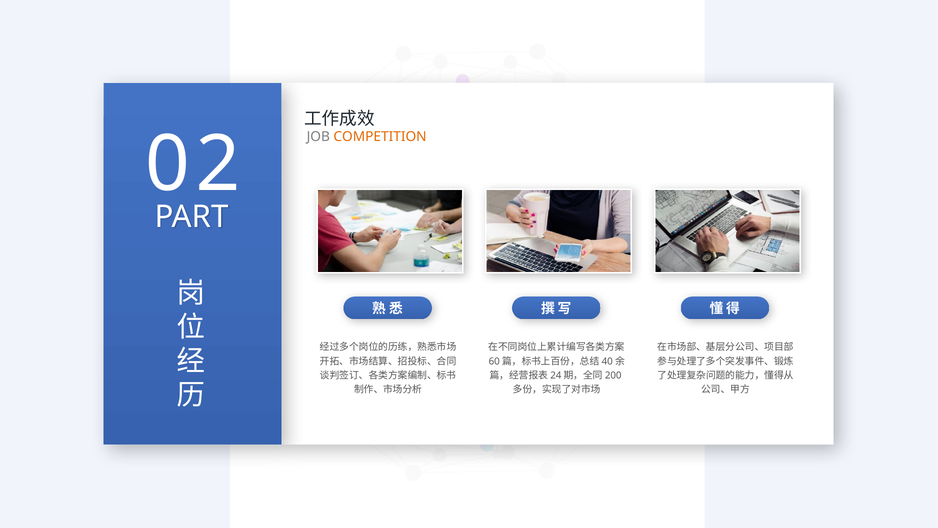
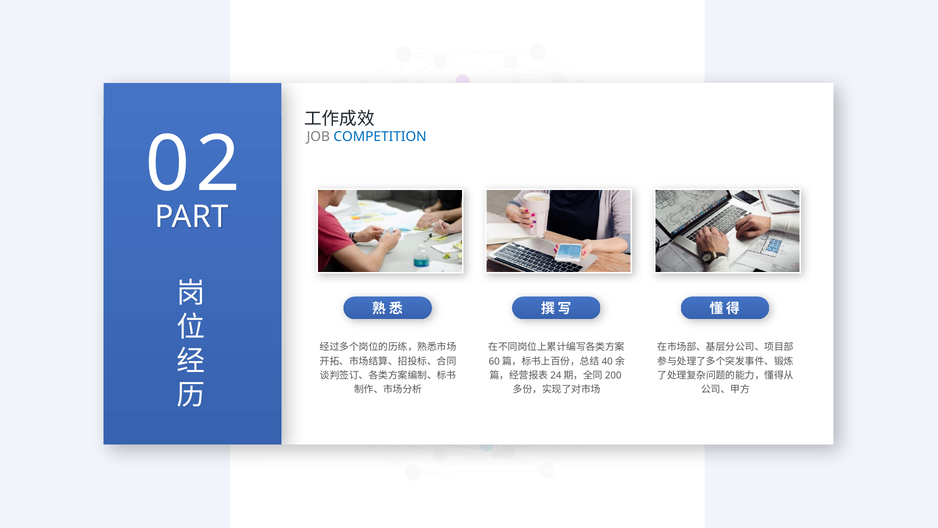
COMPETITION colour: orange -> blue (380, 137)
